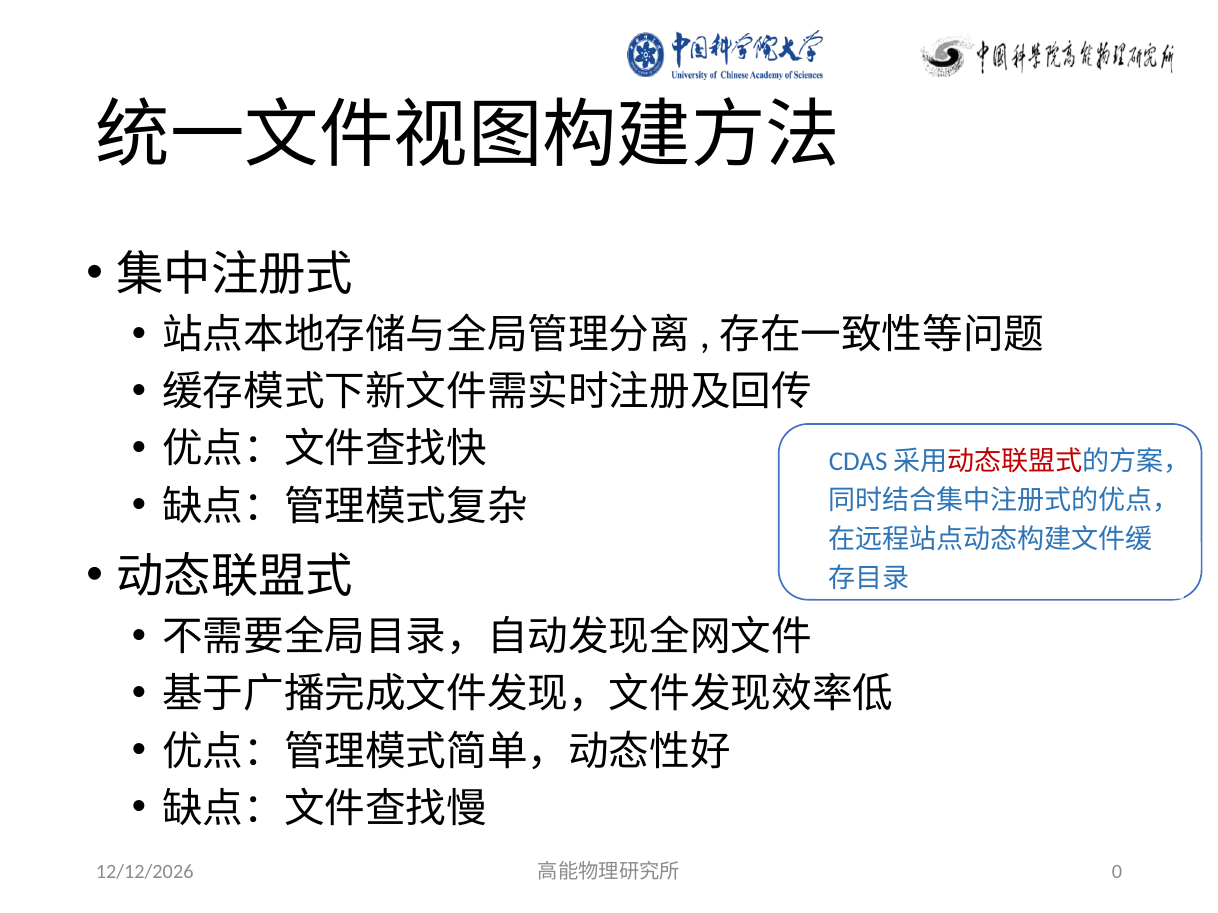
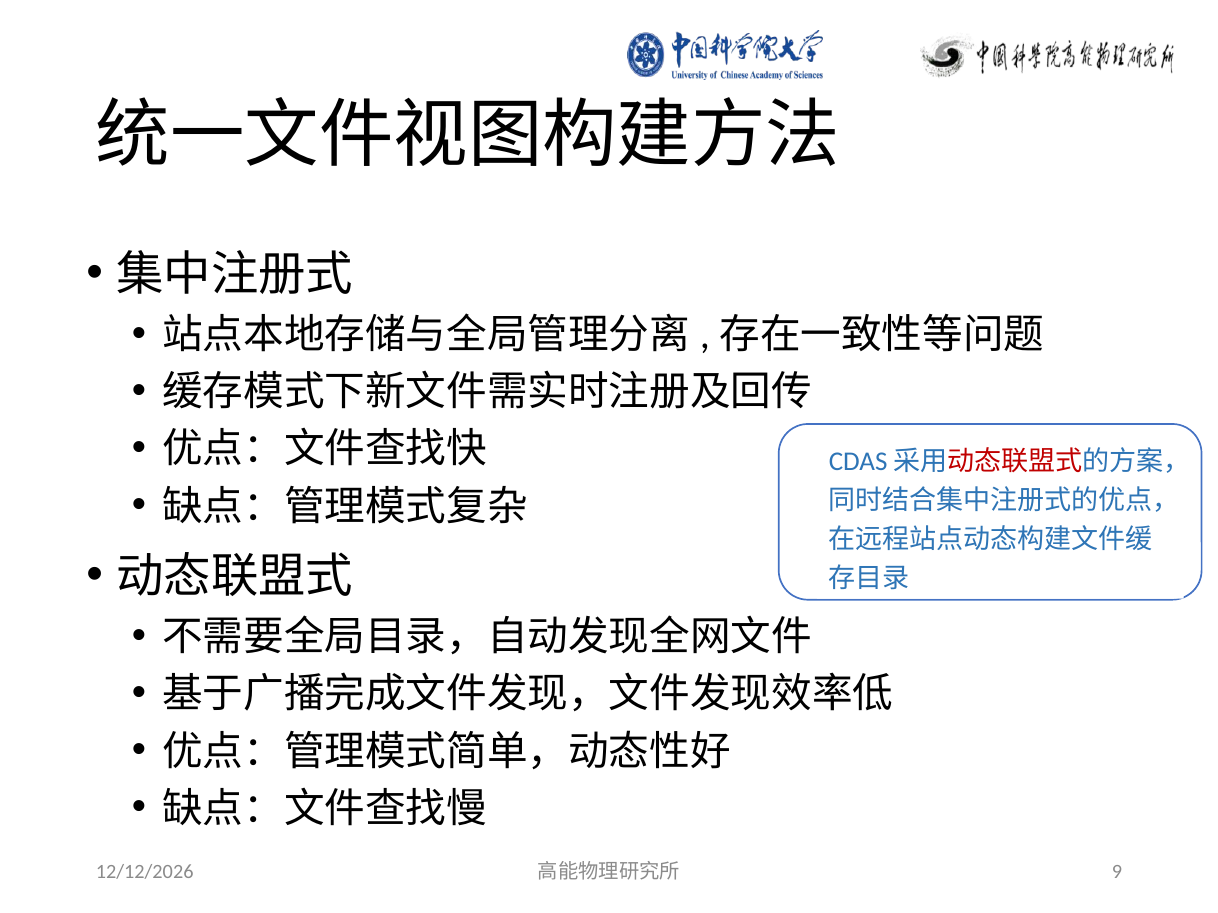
0: 0 -> 9 (1117, 872)
